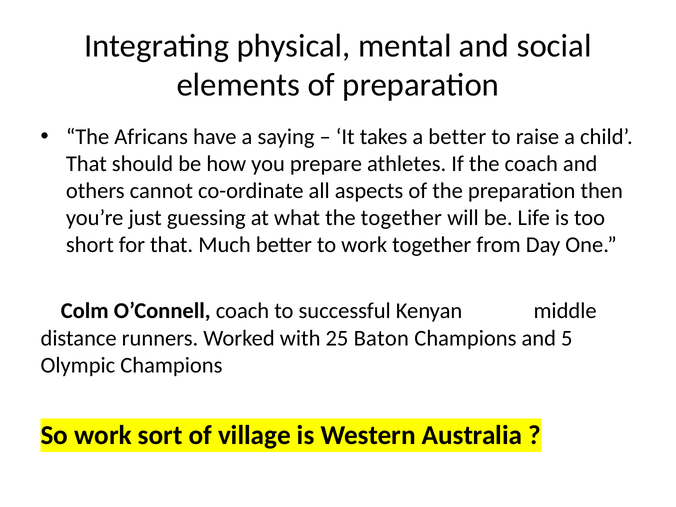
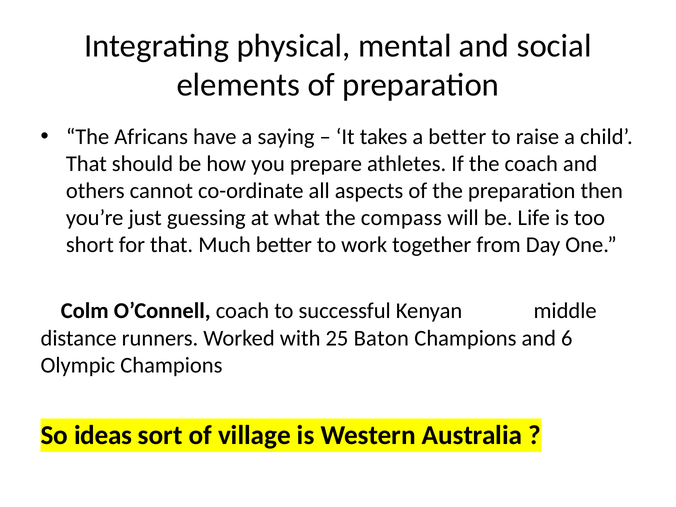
the together: together -> compass (401, 218)
5: 5 -> 6 (567, 338)
So work: work -> ideas (103, 435)
